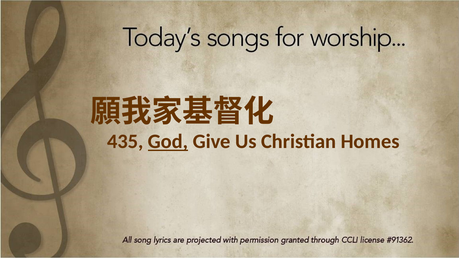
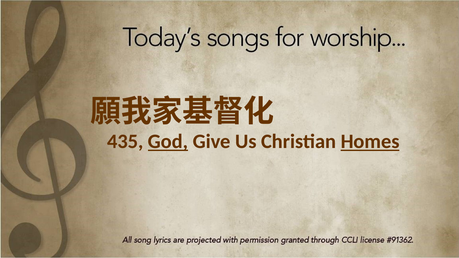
Homes underline: none -> present (370, 142)
